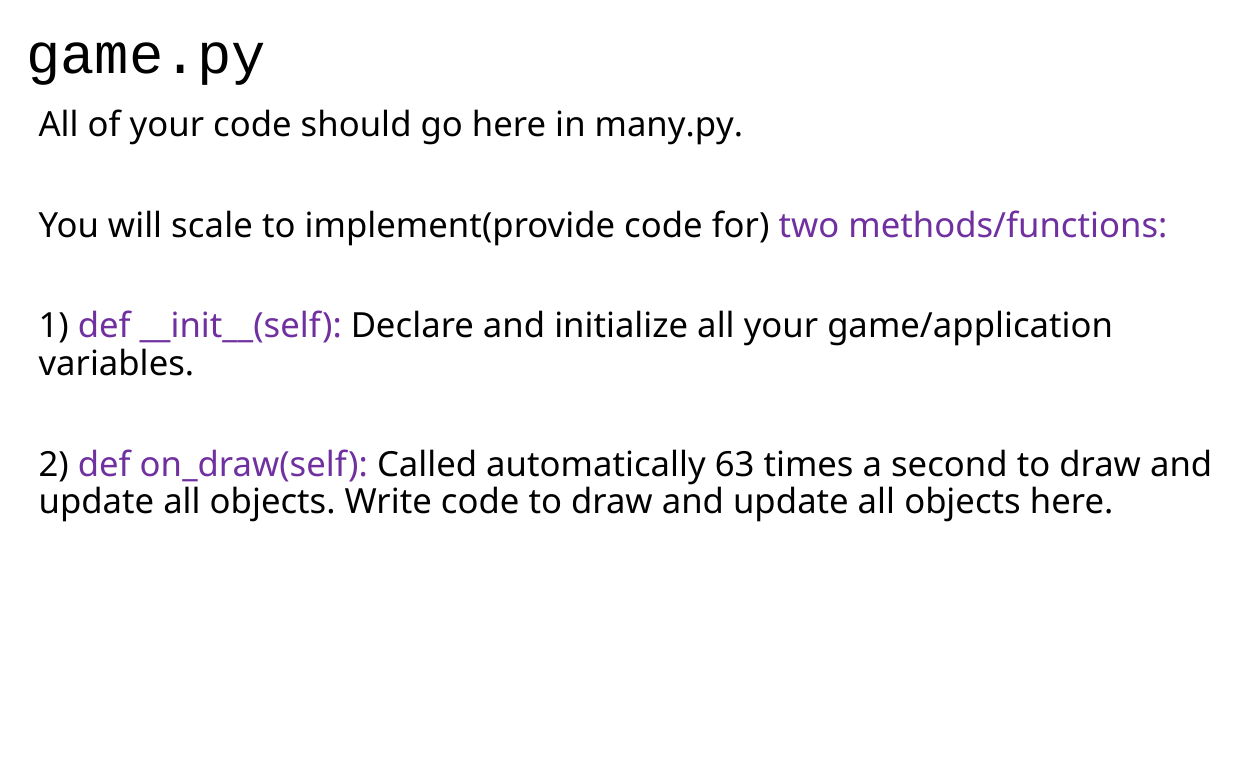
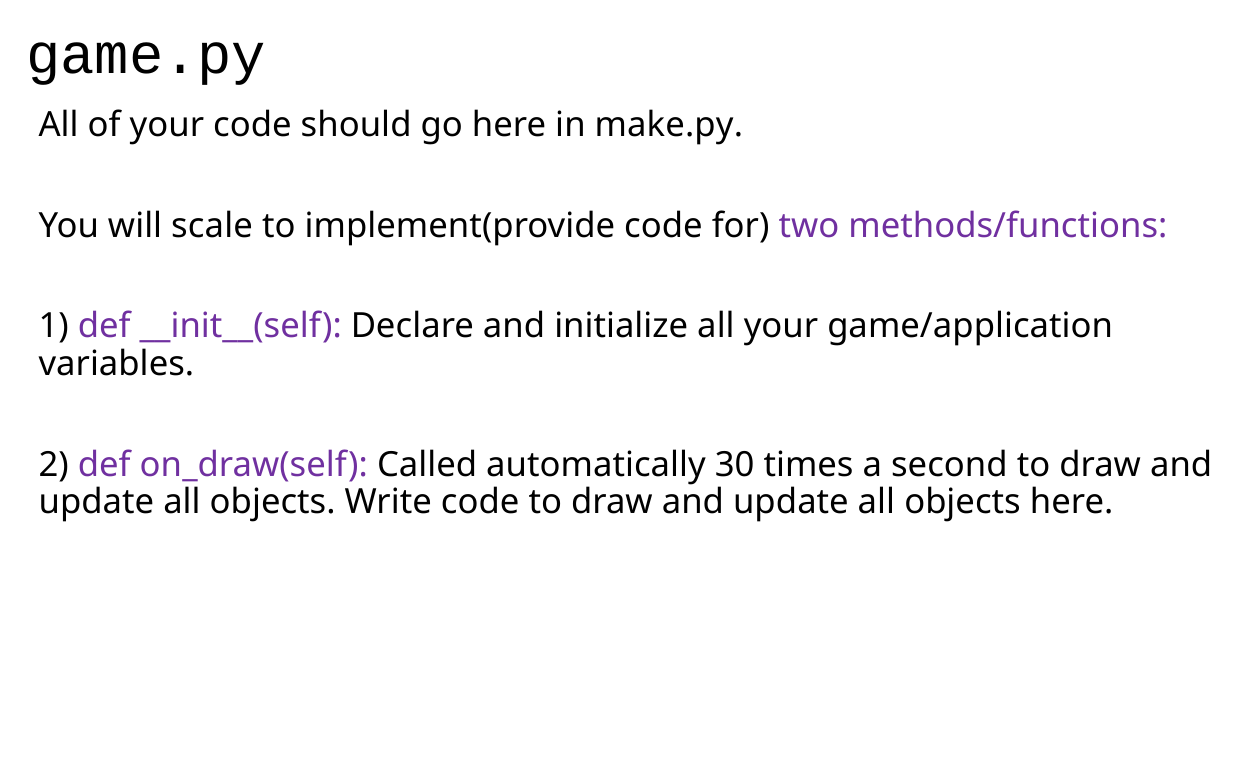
many.py: many.py -> make.py (669, 125)
63: 63 -> 30 (735, 465)
